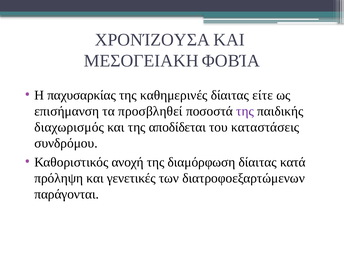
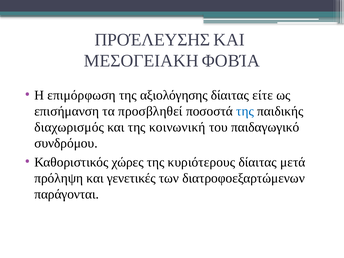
ΧΡΟΝΊΖΟΥΣΑ: ΧΡΟΝΊΖΟΥΣΑ -> ΠΡΟΈΛΕΥΣΗΣ (152, 40)
παχυσαρκίας: παχυσαρκίας -> επιμόρφωση (81, 95)
καθημερινές: καθημερινές -> αξιολόγησης (174, 95)
της colour: purple -> blue (245, 111)
αποδίδεται: αποδίδεται -> κοινωνική (177, 127)
καταστάσεις: καταστάσεις -> παιδαγωγικό (265, 127)
ανοχή: ανοχή -> χώρες (128, 162)
διαμόρφωση: διαμόρφωση -> κυριότερους (201, 162)
κατά: κατά -> μετά (293, 162)
